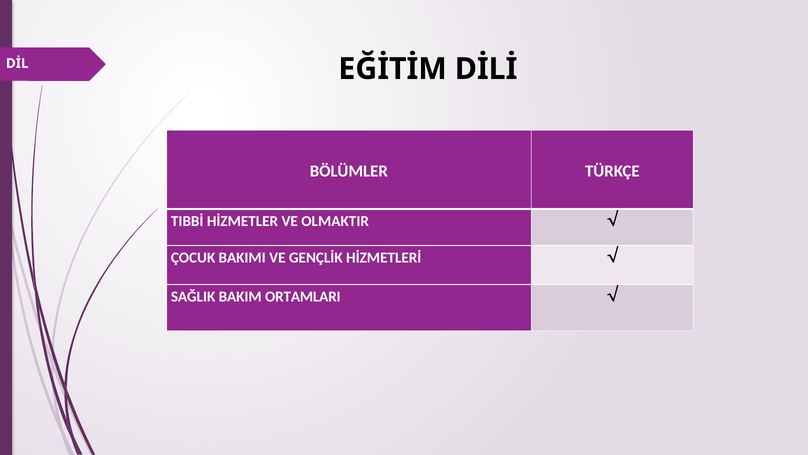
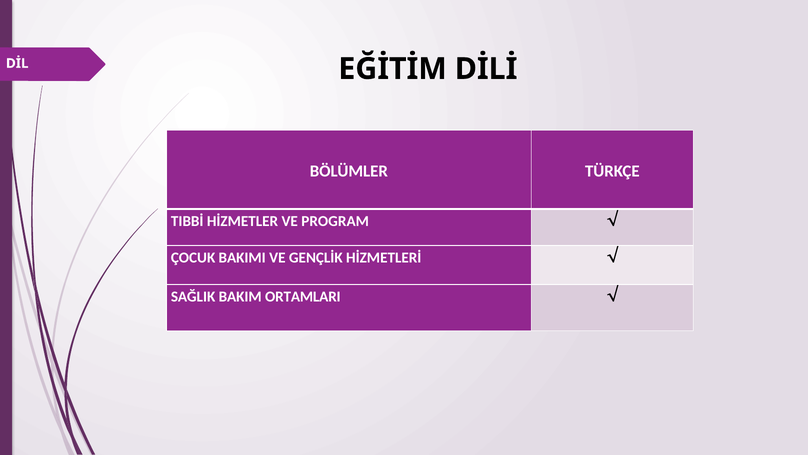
OLMAKTIR: OLMAKTIR -> PROGRAM (335, 221)
